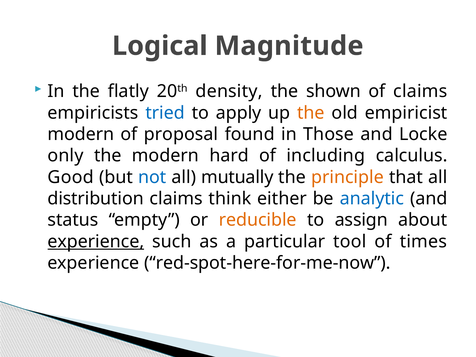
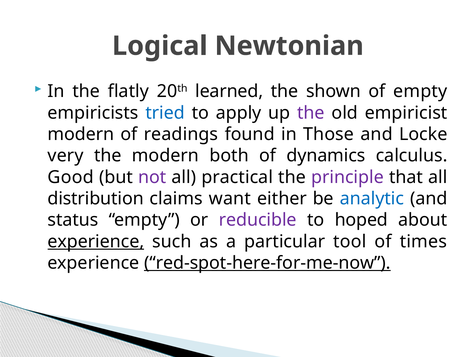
Magnitude: Magnitude -> Newtonian (289, 46)
density: density -> learned (229, 91)
of claims: claims -> empty (420, 91)
the colour: orange -> purple (311, 113)
proposal: proposal -> readings (181, 134)
only: only -> very (66, 156)
hard: hard -> both (229, 156)
including: including -> dynamics (326, 156)
not colour: blue -> purple (152, 177)
mutually: mutually -> practical (237, 177)
principle colour: orange -> purple (347, 177)
think: think -> want (230, 199)
reducible colour: orange -> purple (258, 220)
assign: assign -> hoped (361, 220)
red-spot-here-for-me-now underline: none -> present (267, 263)
